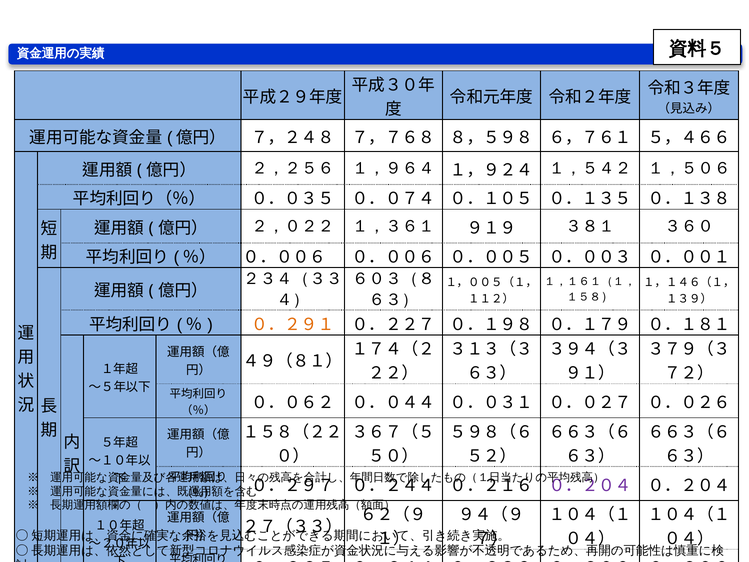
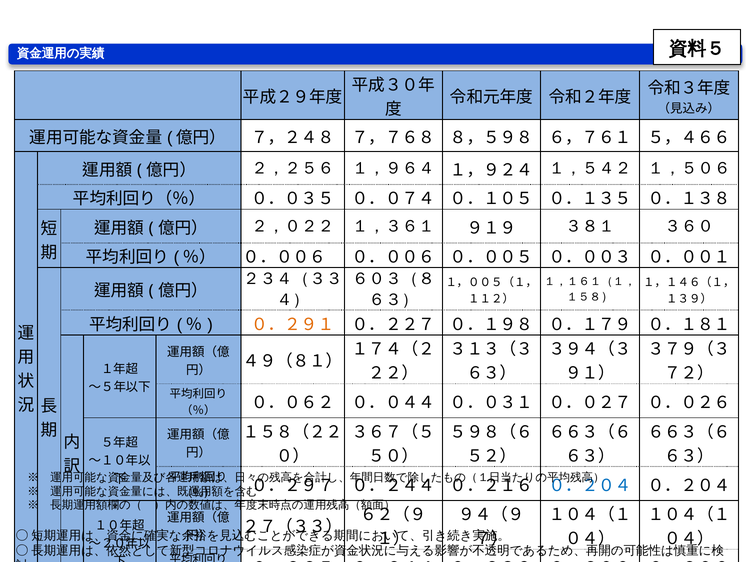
０．２０４ colour: purple -> blue (590, 485)
